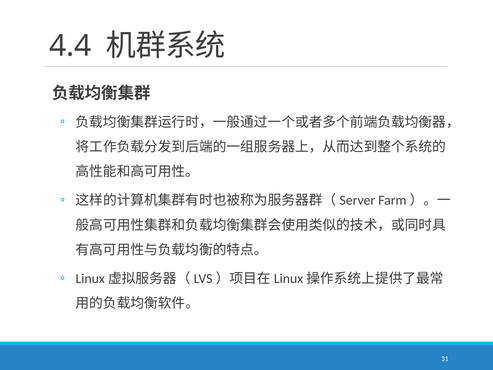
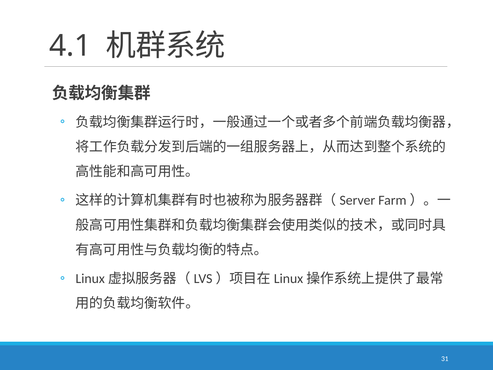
4.4: 4.4 -> 4.1 (70, 46)
